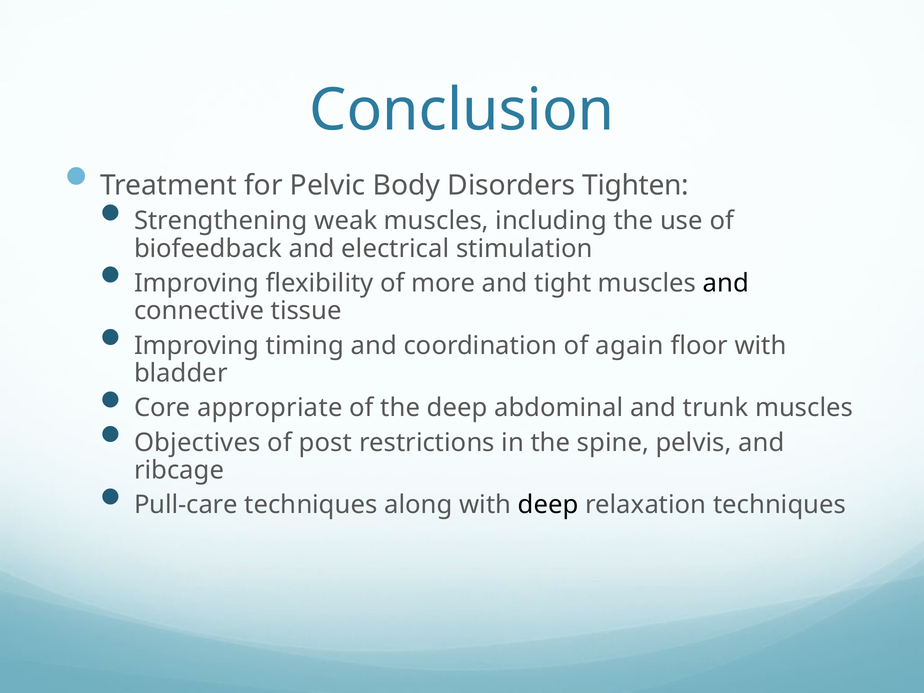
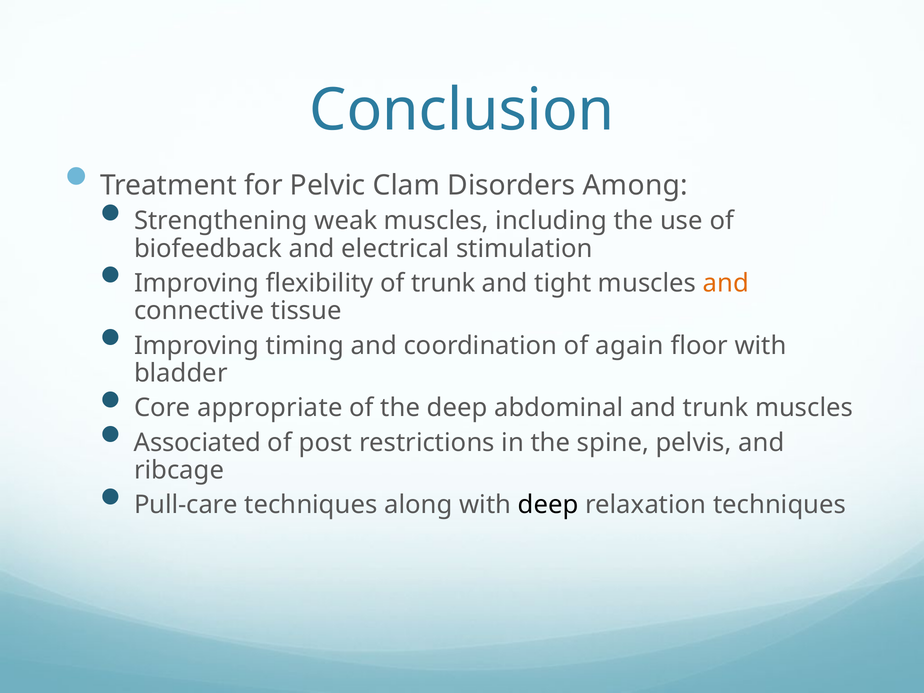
Body: Body -> Clam (406, 185)
Tighten: Tighten -> Among (635, 185)
of more: more -> trunk (443, 283)
and colour: black -> orange (726, 283)
Objectives: Objectives -> Associated (198, 443)
